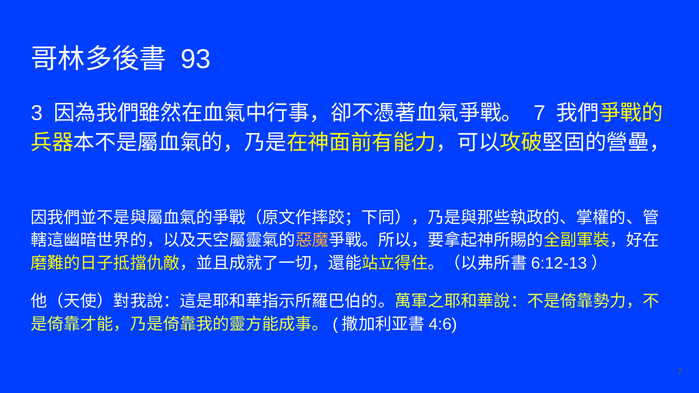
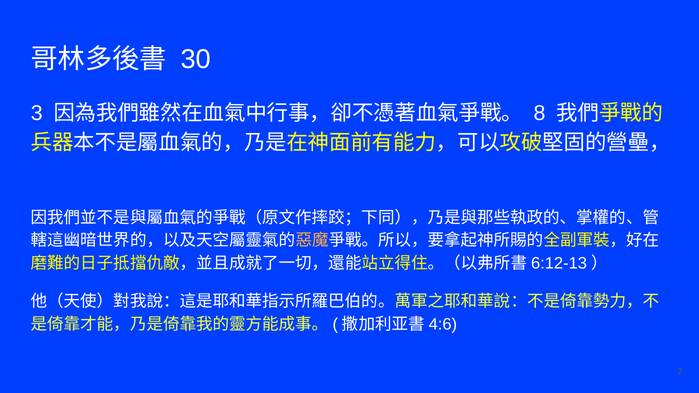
93: 93 -> 30 (196, 59)
7: 7 -> 8 (540, 113)
